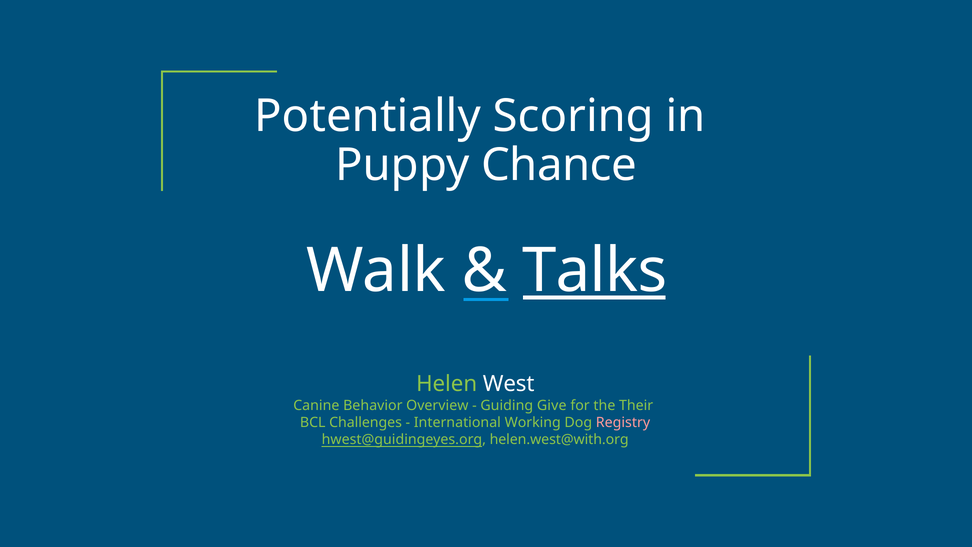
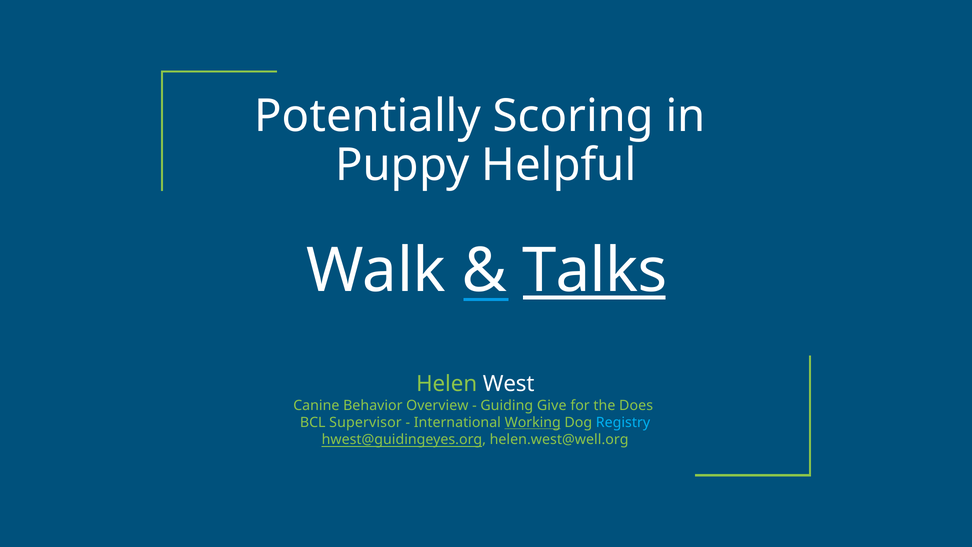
Chance: Chance -> Helpful (559, 165)
Their: Their -> Does (636, 405)
Challenges: Challenges -> Supervisor (365, 422)
Working underline: none -> present (533, 422)
Registry colour: pink -> light blue (623, 422)
helen.west@with.org: helen.west@with.org -> helen.west@well.org (559, 440)
